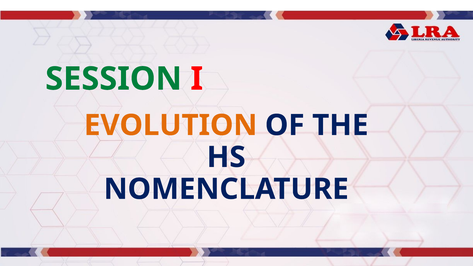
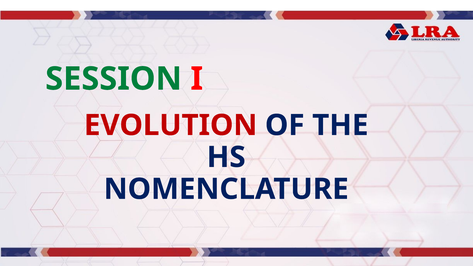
EVOLUTION colour: orange -> red (171, 125)
